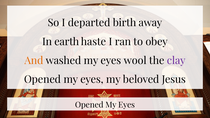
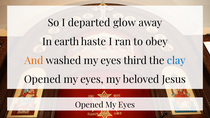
birth: birth -> glow (125, 23)
wool: wool -> third (135, 61)
clay colour: purple -> blue (176, 61)
